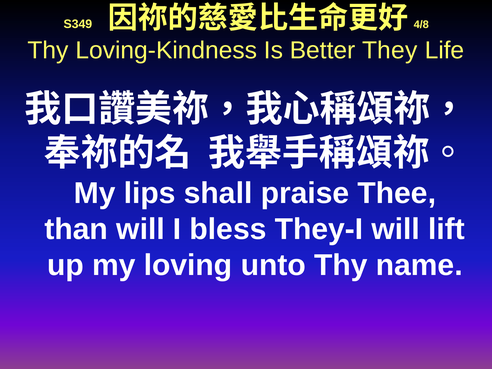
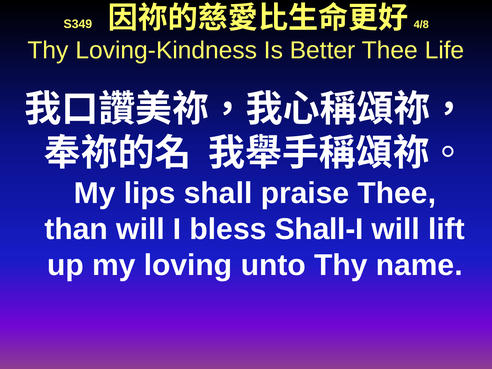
Better They: They -> Thee (390, 50)
They-I: They-I -> Shall-I (319, 229)
